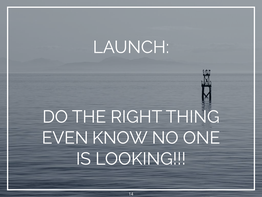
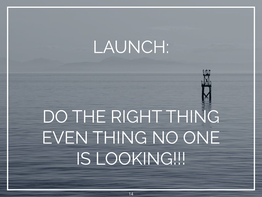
EVEN KNOW: KNOW -> THING (120, 138)
